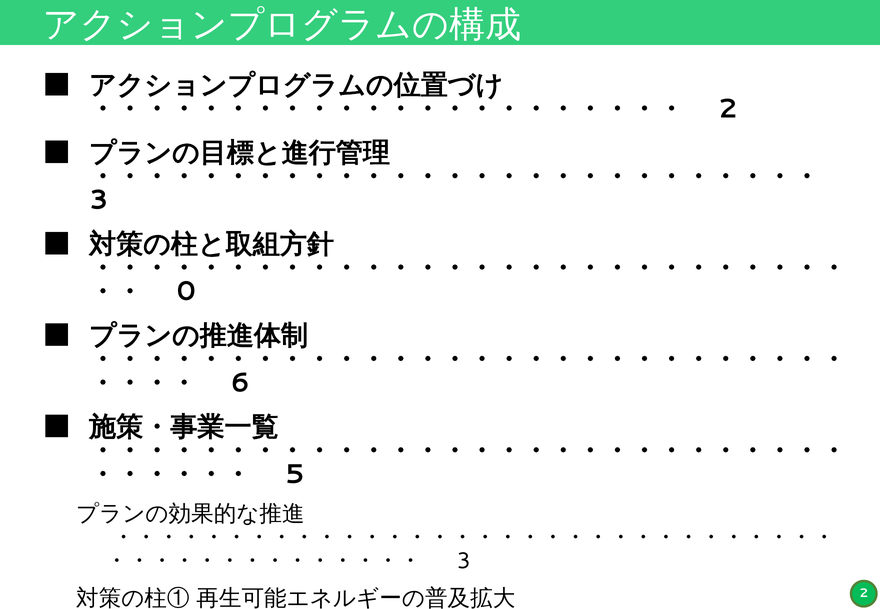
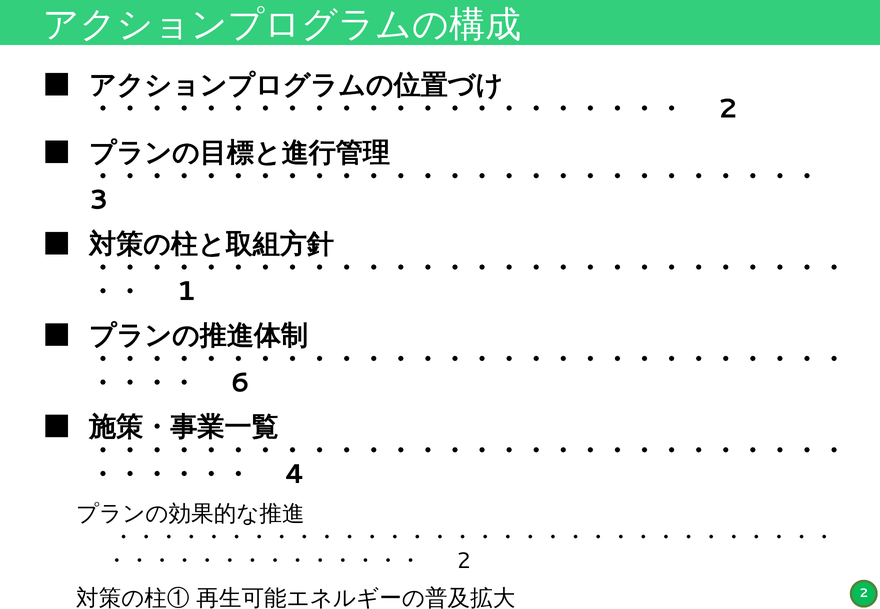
0: 0 -> 1 (186, 291)
5: 5 -> 4 (295, 474)
3: 3 -> 2 (464, 561)
